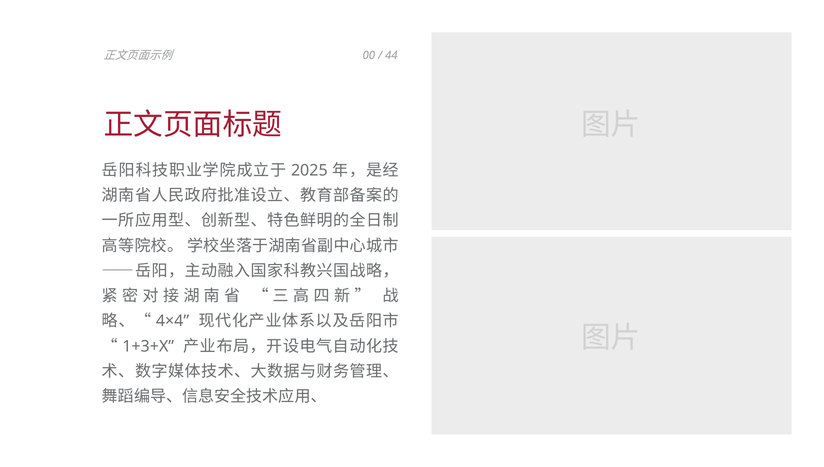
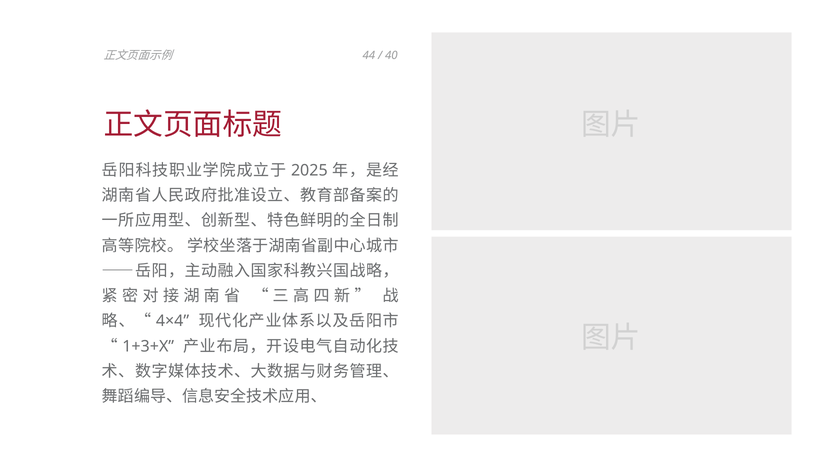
00: 00 -> 44 (369, 56)
44: 44 -> 40 (391, 56)
